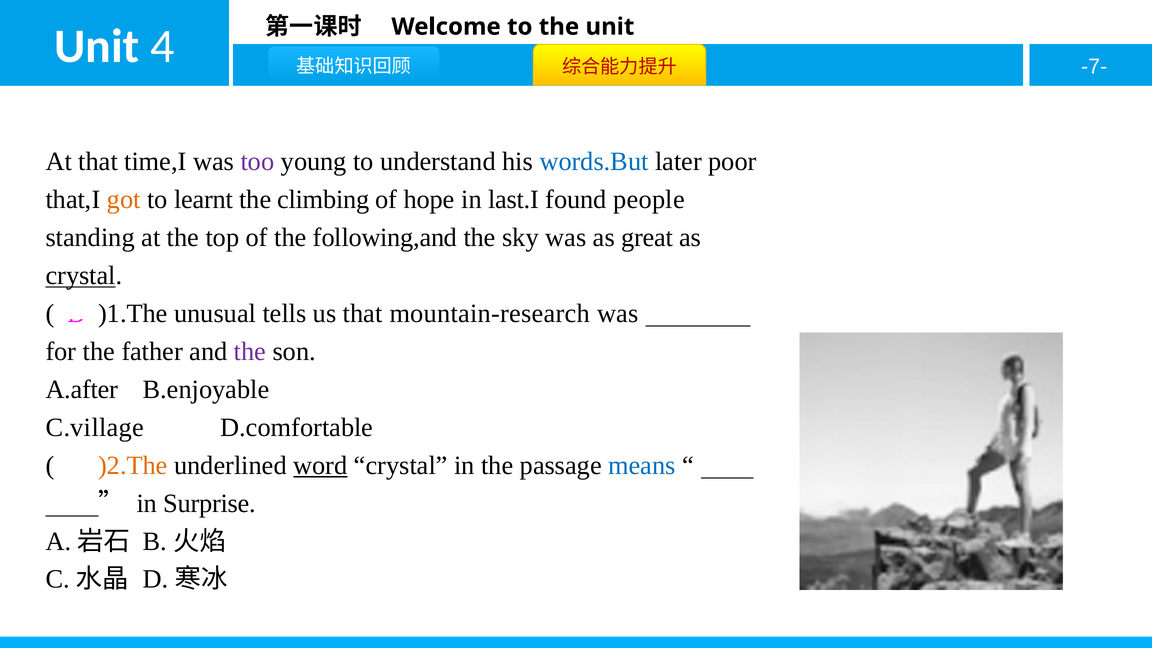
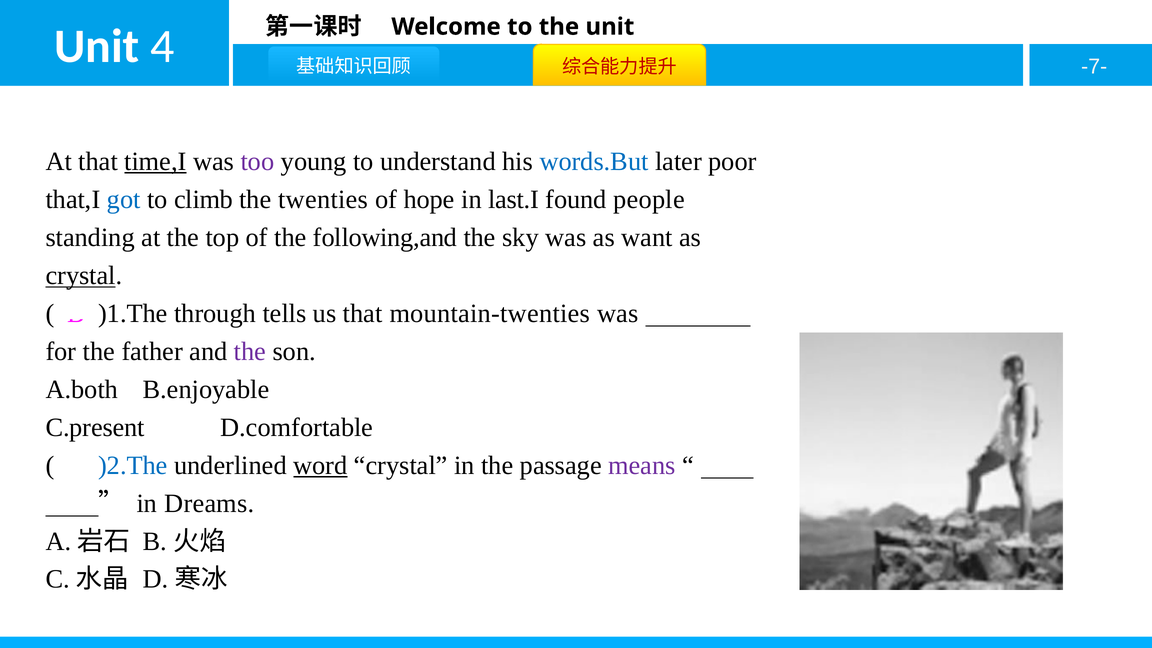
time,I underline: none -> present (155, 161)
got colour: orange -> blue (124, 199)
learnt: learnt -> climb (204, 199)
climbing: climbing -> twenties (323, 199)
great: great -> want (647, 237)
unusual: unusual -> through (215, 313)
mountain-research: mountain-research -> mountain-twenties (490, 313)
A.after: A.after -> A.both (82, 389)
C.village: C.village -> C.present (95, 427)
)2.The colour: orange -> blue (133, 465)
means colour: blue -> purple (642, 465)
Surprise: Surprise -> Dreams (209, 503)
